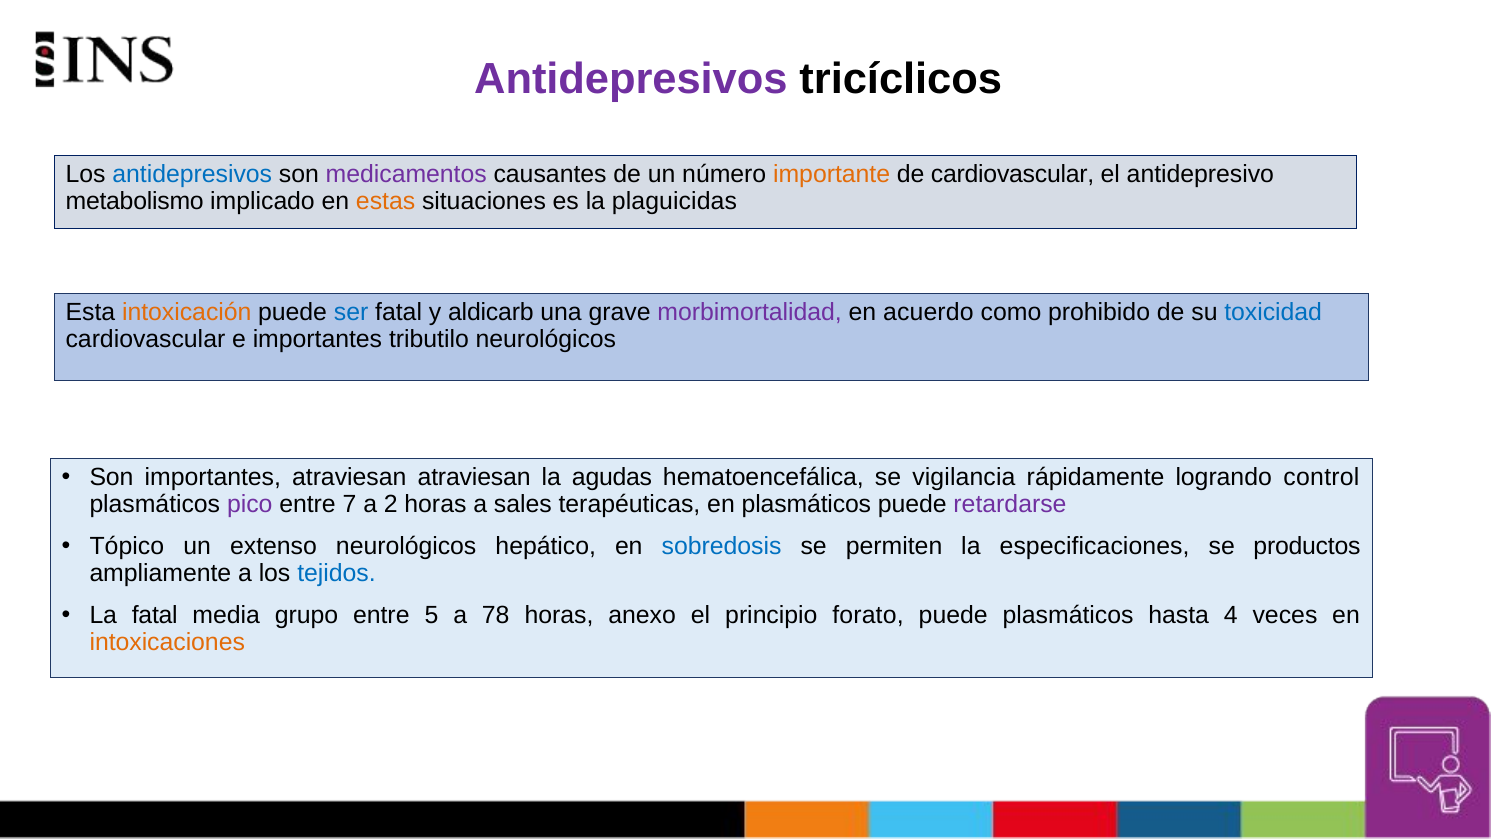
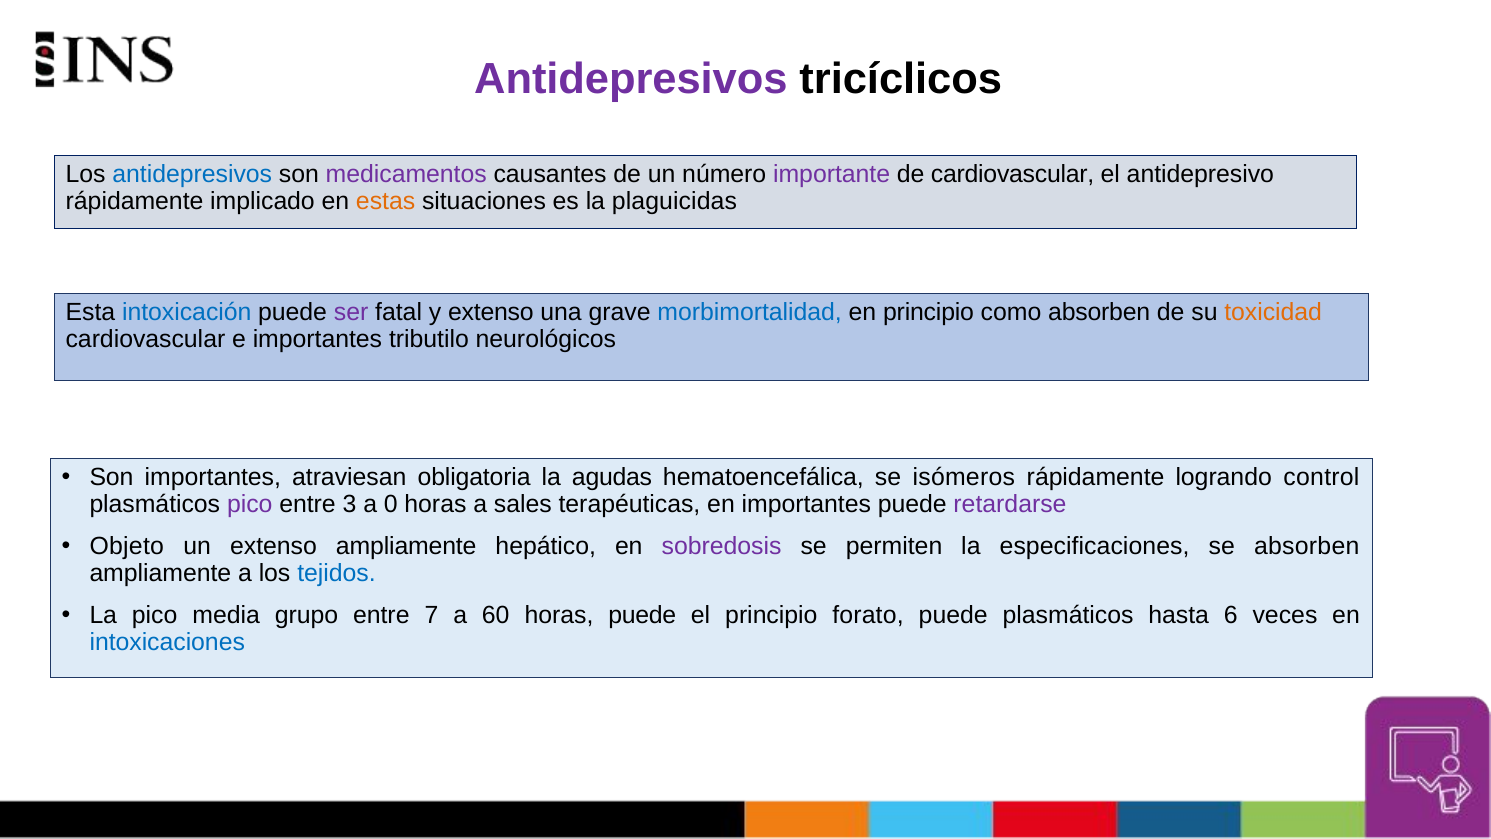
importante colour: orange -> purple (832, 175)
metabolismo: metabolismo -> rápidamente (135, 201)
intoxicación colour: orange -> blue (187, 312)
ser colour: blue -> purple (351, 312)
y aldicarb: aldicarb -> extenso (491, 312)
morbimortalidad colour: purple -> blue (750, 312)
en acuerdo: acuerdo -> principio (929, 312)
como prohibido: prohibido -> absorben (1099, 312)
toxicidad colour: blue -> orange (1273, 312)
atraviesan atraviesan: atraviesan -> obligatoria (474, 477)
vigilancia: vigilancia -> isómeros (964, 477)
7: 7 -> 3 (350, 504)
2: 2 -> 0 (391, 504)
en plasmáticos: plasmáticos -> importantes (806, 504)
Tópico: Tópico -> Objeto (127, 546)
extenso neurológicos: neurológicos -> ampliamente (406, 546)
sobredosis colour: blue -> purple (722, 546)
se productos: productos -> absorben (1307, 546)
La fatal: fatal -> pico (155, 615)
5: 5 -> 7 (431, 615)
78: 78 -> 60 (496, 615)
horas anexo: anexo -> puede (642, 615)
4: 4 -> 6 (1231, 615)
intoxicaciones colour: orange -> blue (167, 642)
